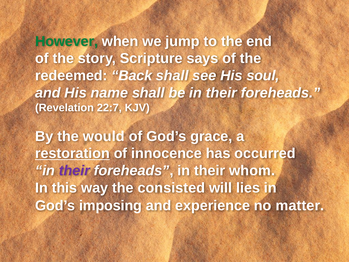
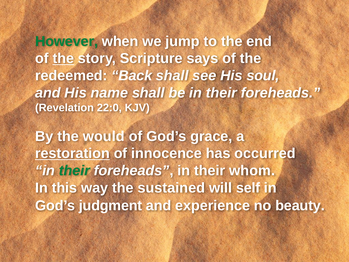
the underline: none -> present (63, 58)
22:7: 22:7 -> 22:0 (109, 108)
their colour: purple -> green (74, 171)
consisted: consisted -> sustained (171, 188)
lies: lies -> self (248, 188)
imposing: imposing -> judgment (111, 206)
matter: matter -> beauty (300, 206)
